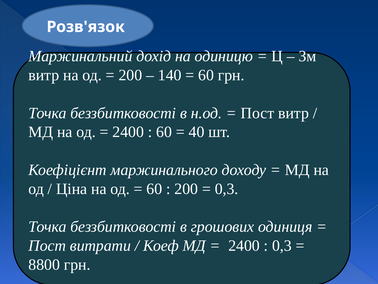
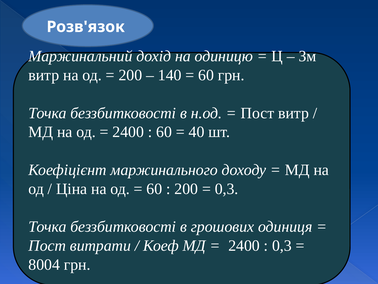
8800: 8800 -> 8004 (44, 264)
